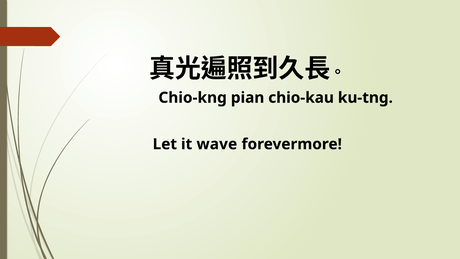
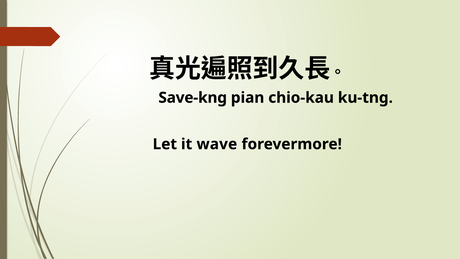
Chio-kng: Chio-kng -> Save-kng (193, 98)
